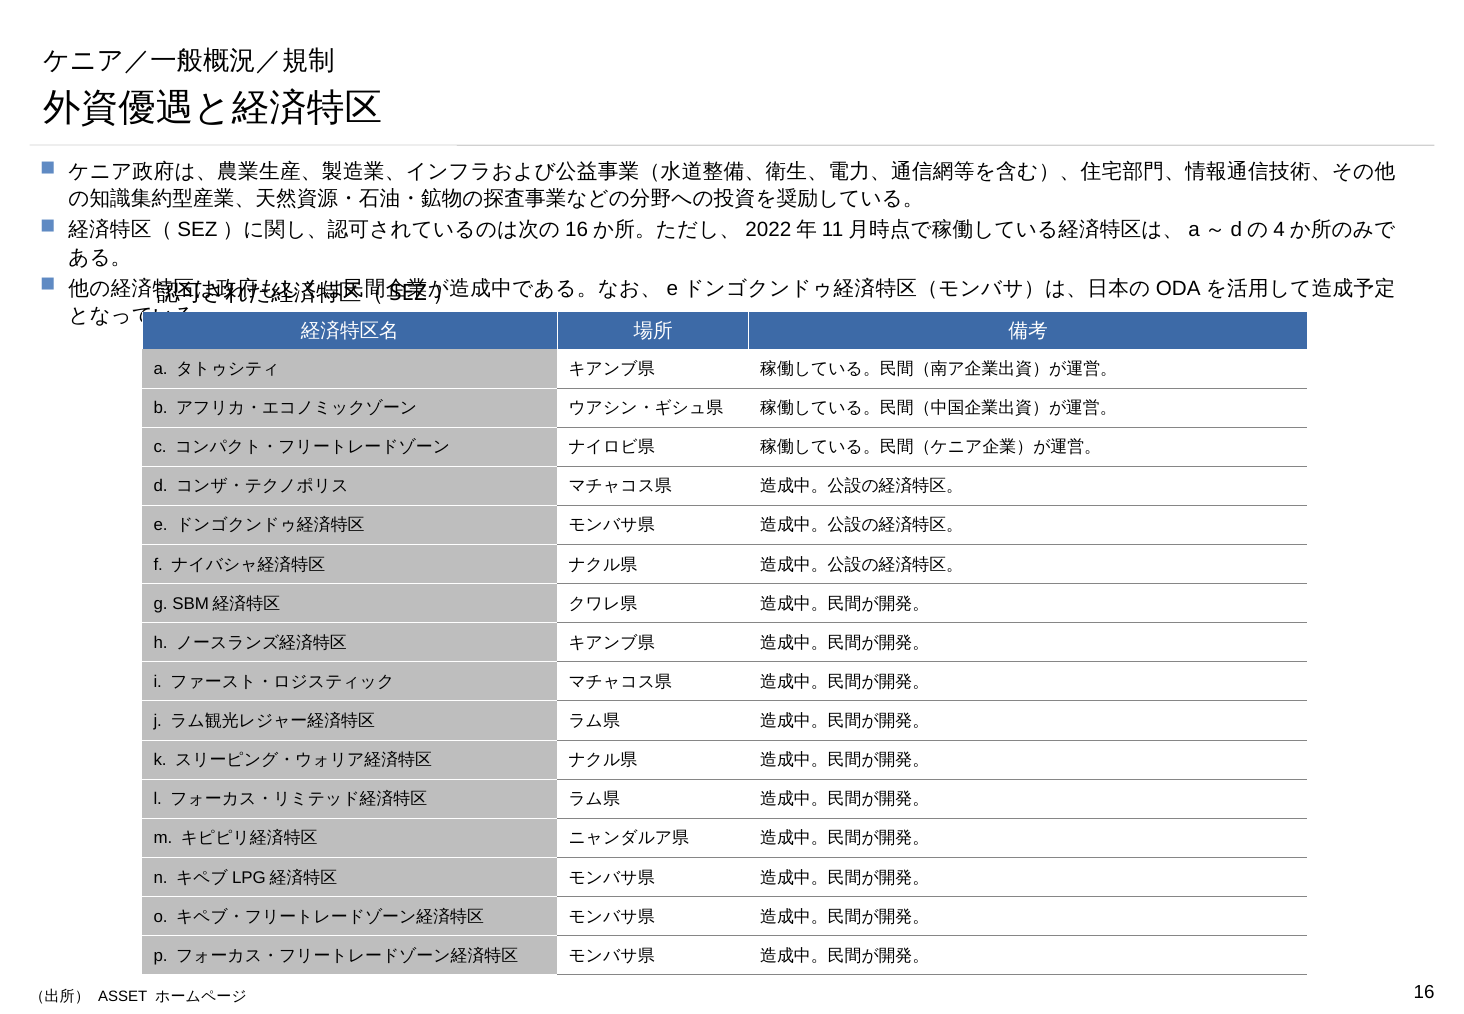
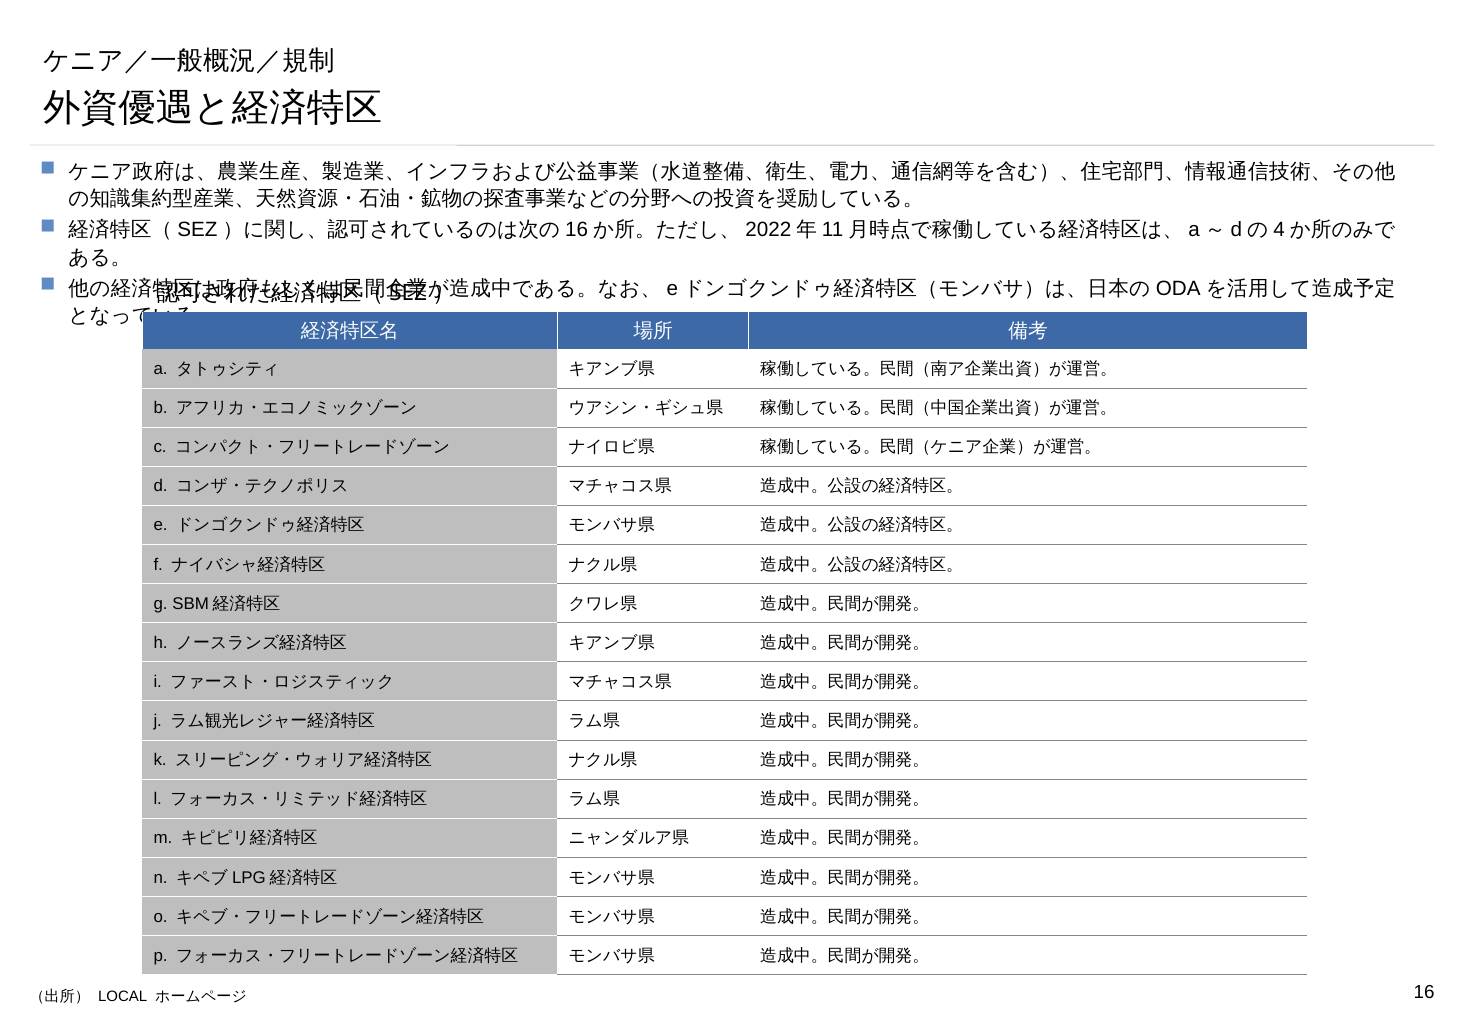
ASSET: ASSET -> LOCAL (123, 996)
